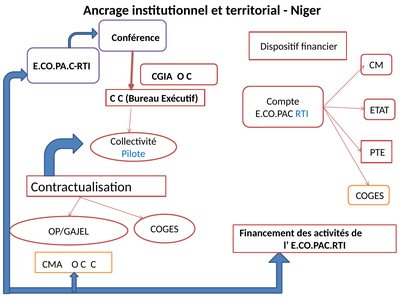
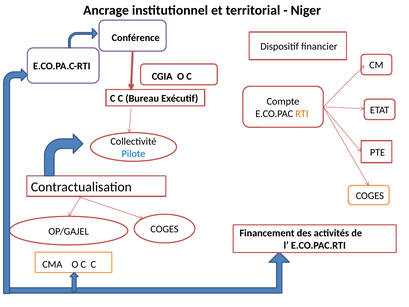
RTI colour: blue -> orange (302, 114)
